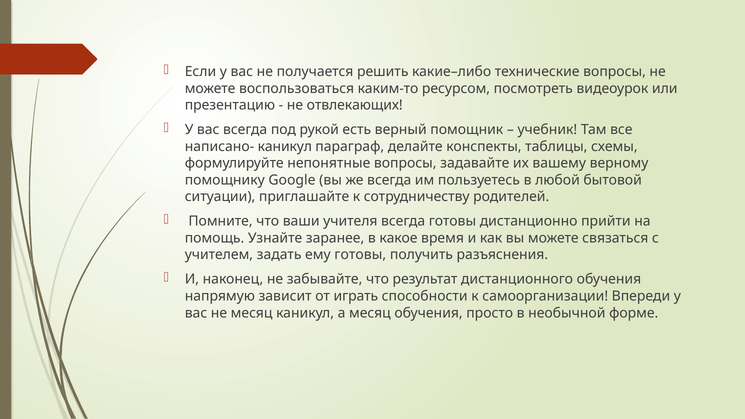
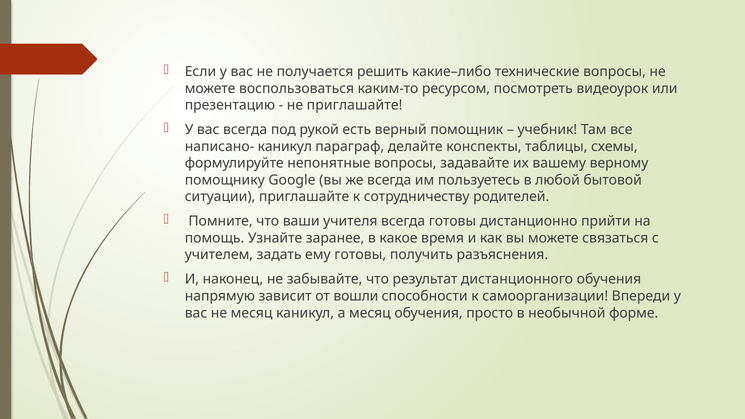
не отвлекающих: отвлекающих -> приглашайте (355, 105)
играть: играть -> вошли (356, 296)
